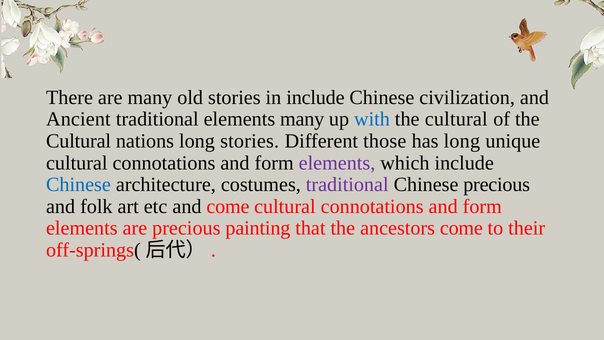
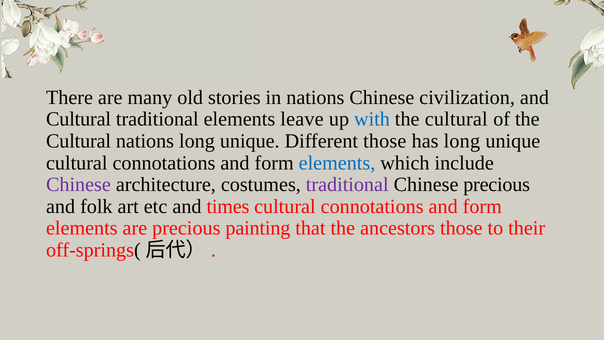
in include: include -> nations (315, 97)
Ancient: Ancient -> Cultural (79, 119)
elements many: many -> leave (302, 119)
nations long stories: stories -> unique (250, 141)
elements colour: purple -> blue (337, 163)
Chinese colour: blue -> purple (78, 184)
and come: come -> times (228, 206)
ancestors come: come -> those (461, 228)
